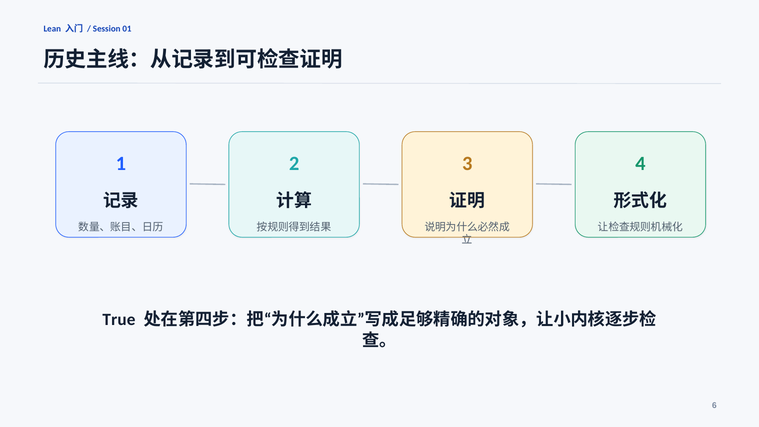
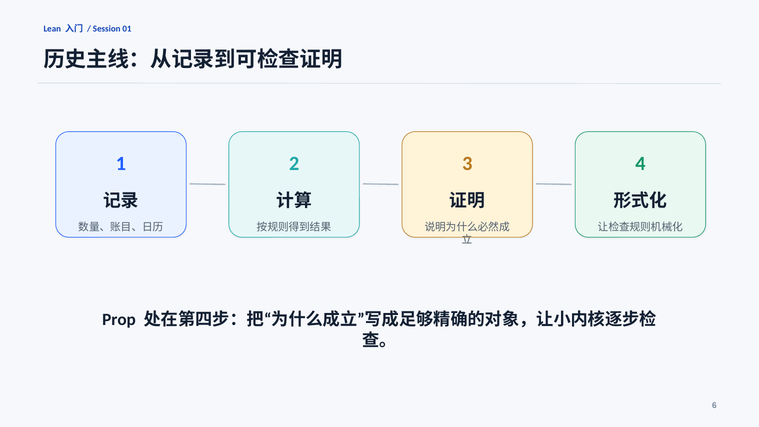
True: True -> Prop (119, 320)
